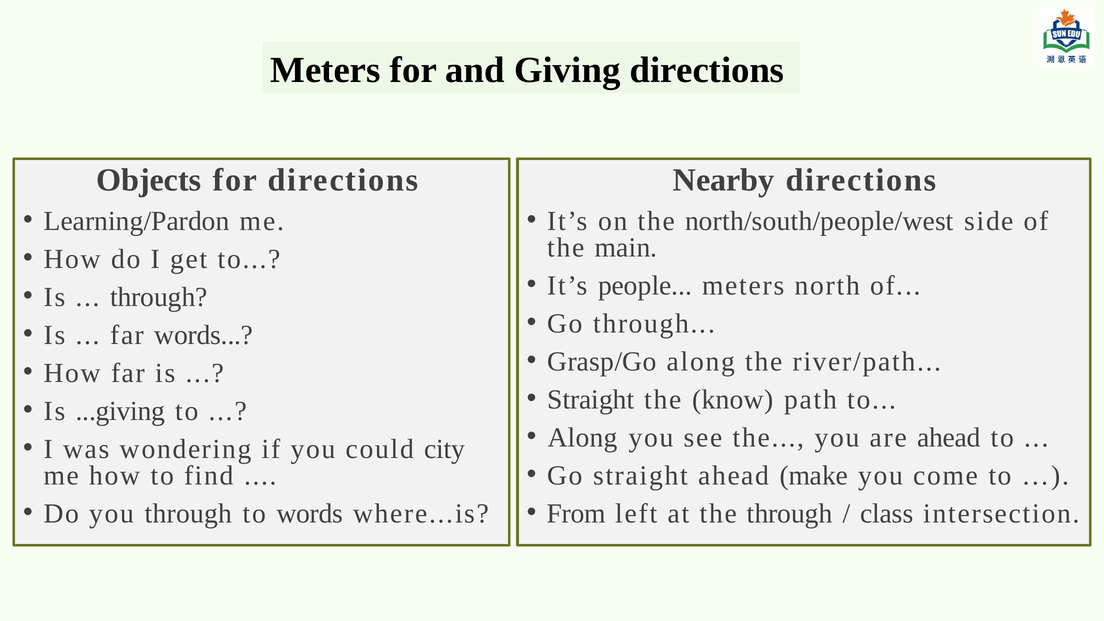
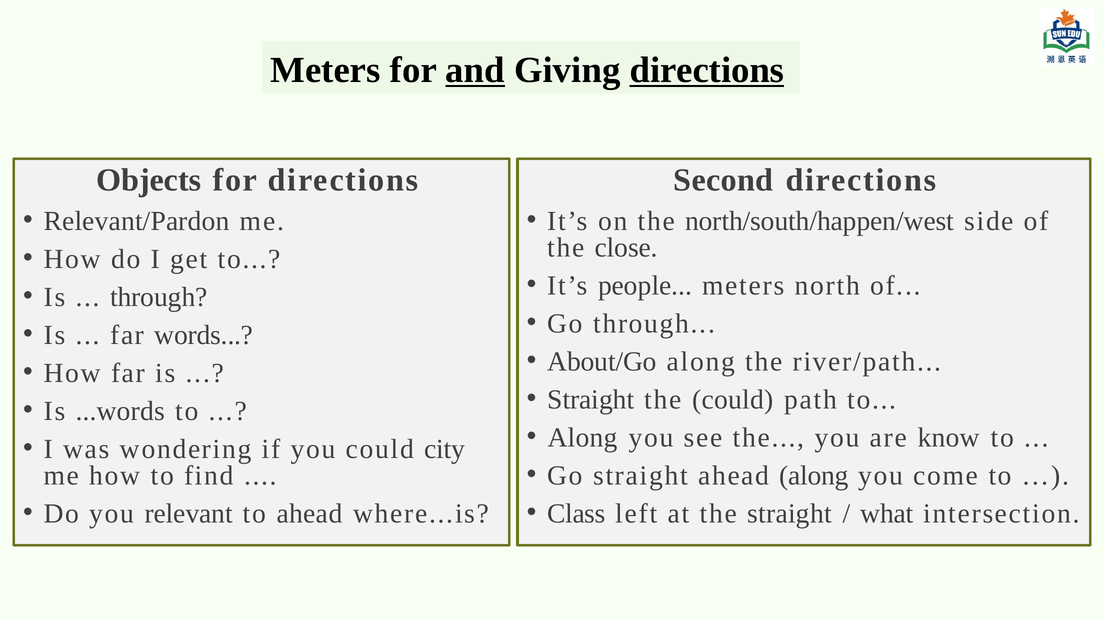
and underline: none -> present (475, 70)
directions underline: none -> present (707, 70)
Nearby: Nearby -> Second (723, 180)
Learning/Pardon: Learning/Pardon -> Relevant/Pardon (137, 221)
north/south/people/west: north/south/people/west -> north/south/happen/west (819, 221)
main: main -> close (626, 247)
Grasp/Go: Grasp/Go -> About/Go (602, 361)
the know: know -> could (733, 399)
...giving: ...giving -> ...words (120, 411)
are ahead: ahead -> know (949, 437)
ahead make: make -> along (814, 475)
you through: through -> relevant (189, 514)
to words: words -> ahead (310, 514)
From: From -> Class (576, 514)
the through: through -> straight (789, 514)
class: class -> what (887, 514)
